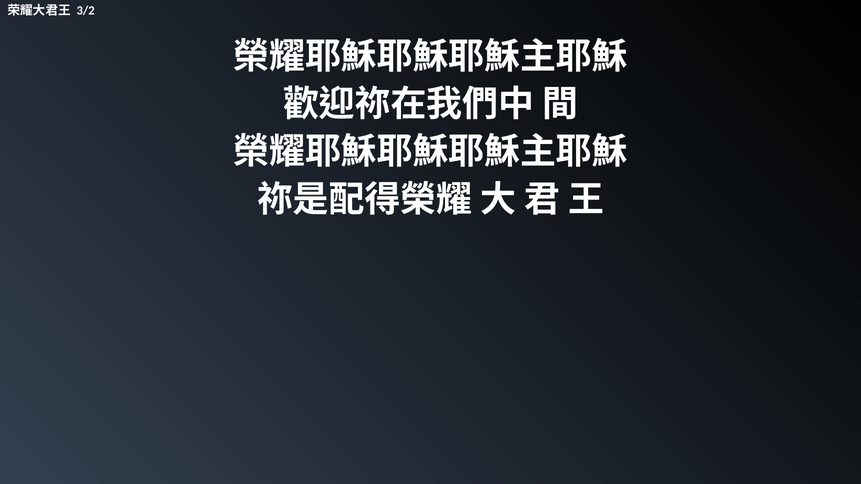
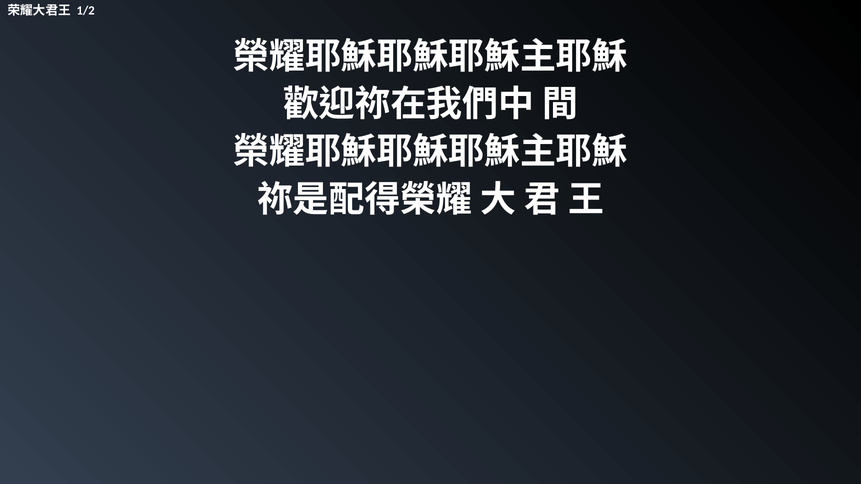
3/2: 3/2 -> 1/2 (86, 11)
